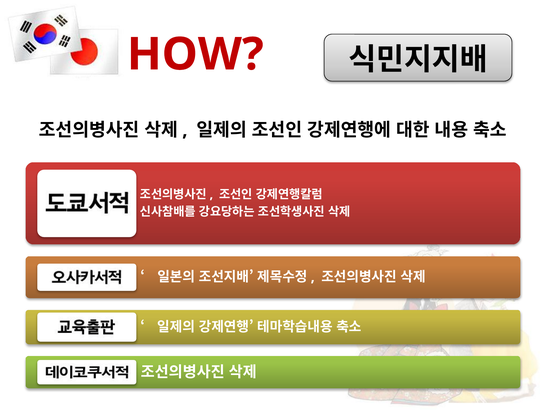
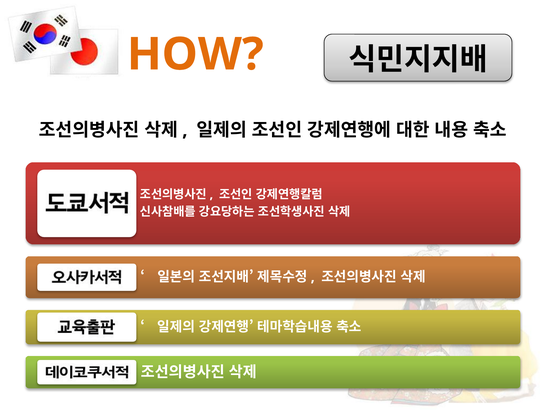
HOW colour: red -> orange (195, 54)
